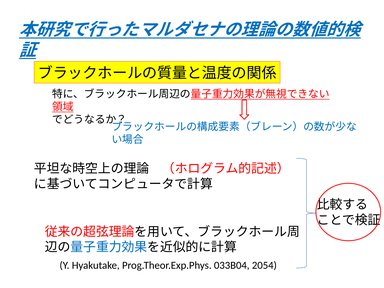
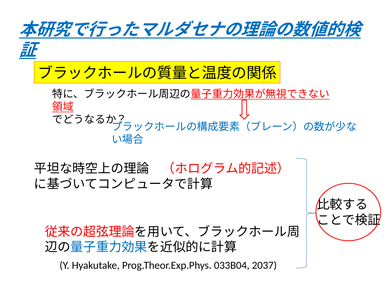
2054: 2054 -> 2037 (264, 265)
